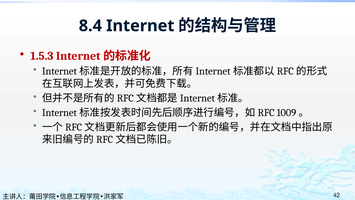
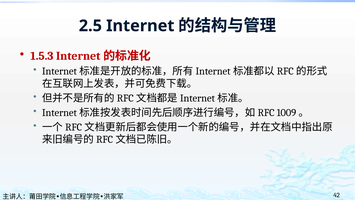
8.4: 8.4 -> 2.5 (90, 26)
